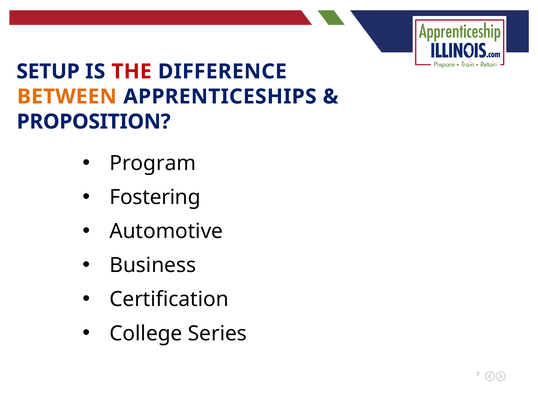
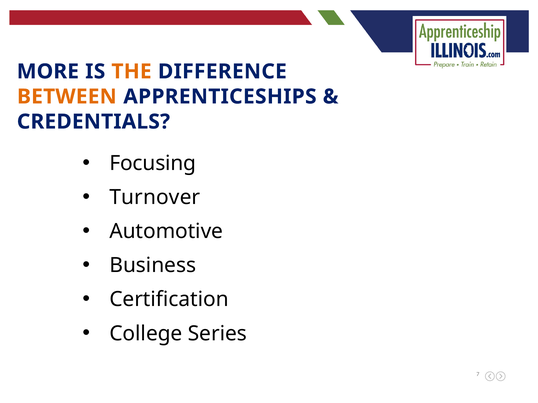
SETUP: SETUP -> MORE (48, 72)
THE colour: red -> orange (132, 72)
PROPOSITION: PROPOSITION -> CREDENTIALS (93, 122)
Program: Program -> Focusing (153, 163)
Fostering: Fostering -> Turnover (155, 198)
